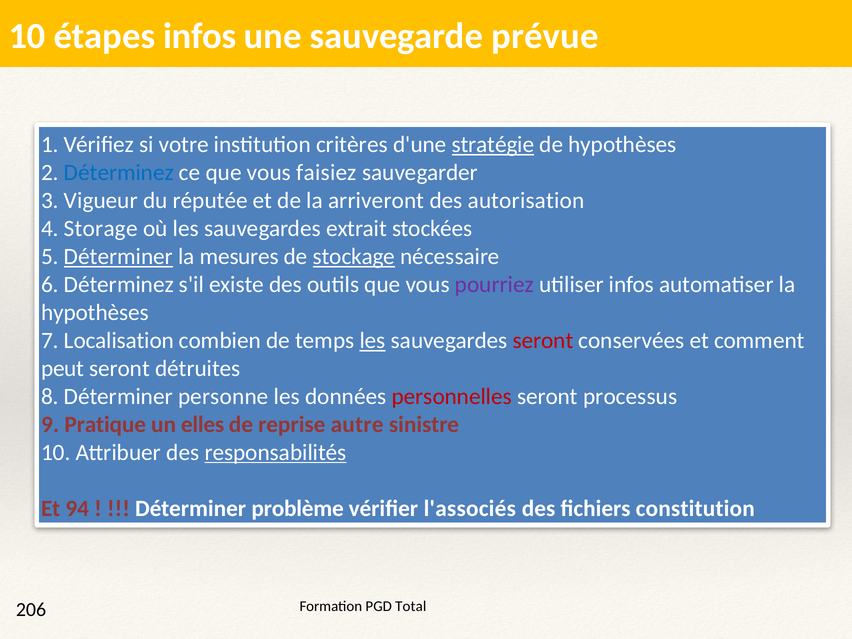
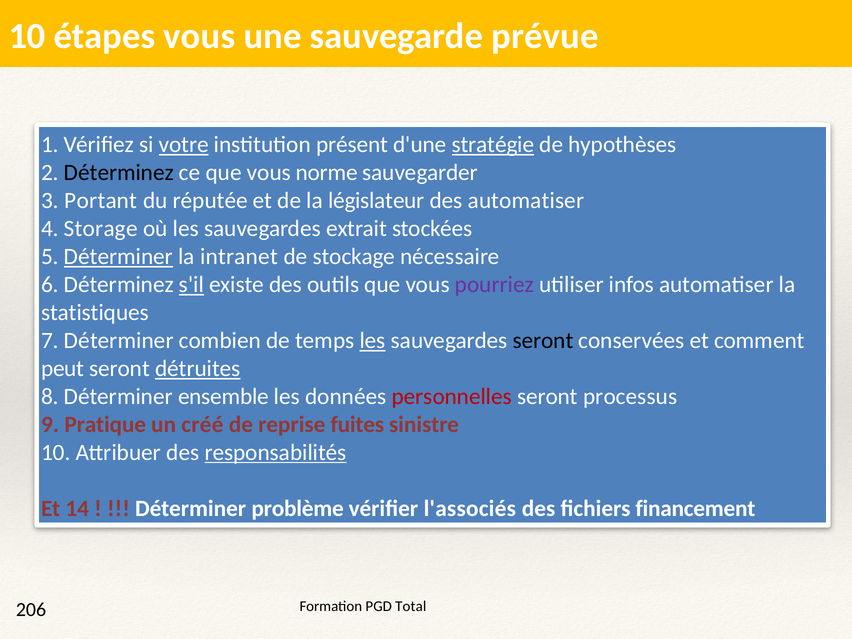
étapes infos: infos -> vous (199, 36)
votre underline: none -> present (184, 145)
critères: critères -> présent (352, 145)
Déterminez colour: blue -> black (119, 173)
faisiez: faisiez -> norme (327, 173)
Vigueur: Vigueur -> Portant (101, 201)
arriveront: arriveront -> législateur (376, 201)
des autorisation: autorisation -> automatiser (526, 201)
mesures: mesures -> intranet (239, 257)
stockage underline: present -> none (354, 257)
s'il underline: none -> present (191, 285)
hypothèses: hypothèses -> statistiques (95, 313)
7 Localisation: Localisation -> Déterminer (119, 341)
seront colour: red -> black (543, 341)
détruites underline: none -> present (198, 369)
personne: personne -> ensemble (223, 397)
elles: elles -> créé (202, 425)
autre: autre -> fuites (357, 425)
94: 94 -> 14 (77, 508)
constitution: constitution -> financement (695, 508)
